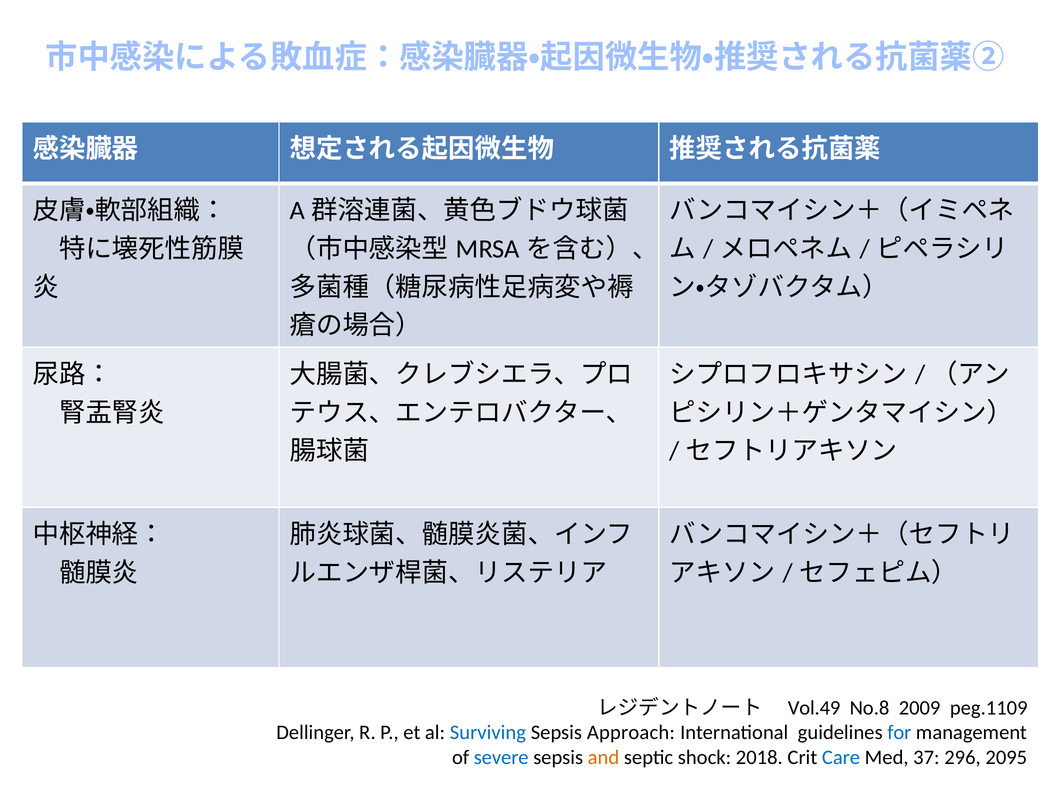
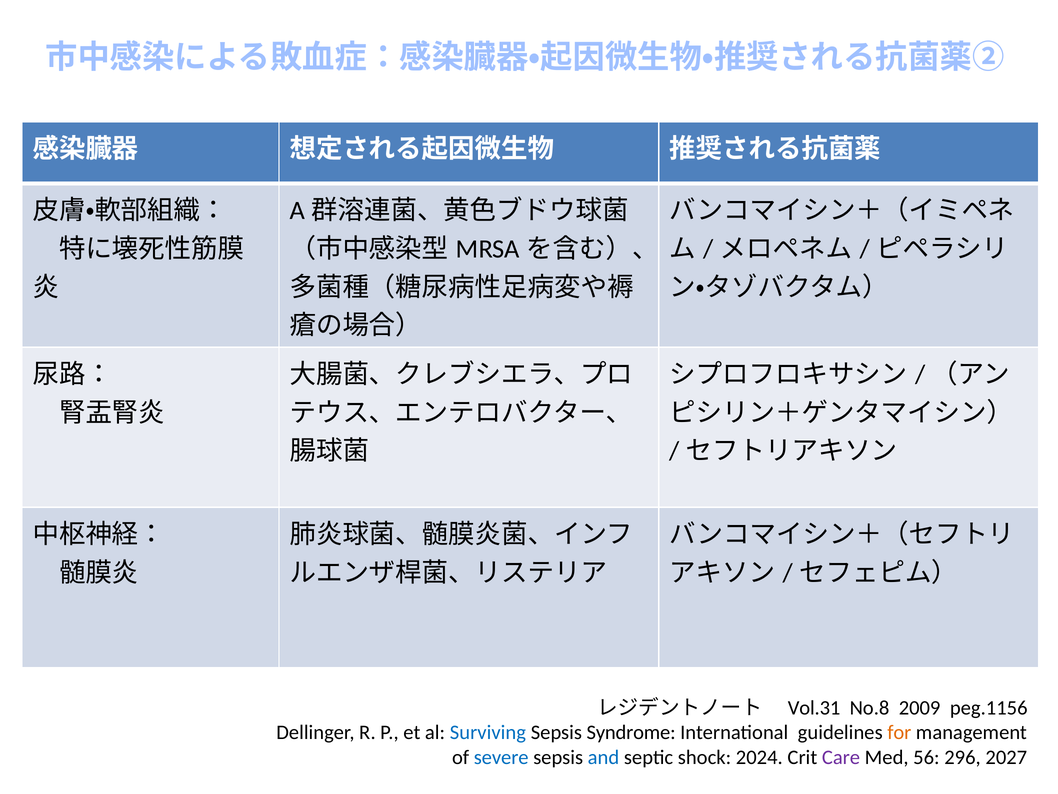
Vol.49: Vol.49 -> Vol.31 (814, 707)
peg.1109: peg.1109 -> peg.1156 (989, 707)
Approach: Approach -> Syndrome (631, 732)
for colour: blue -> orange (899, 732)
and colour: orange -> blue (603, 757)
2018: 2018 -> 2024 (759, 757)
Care colour: blue -> purple (841, 757)
37: 37 -> 56 (926, 757)
2095: 2095 -> 2027 (1006, 757)
